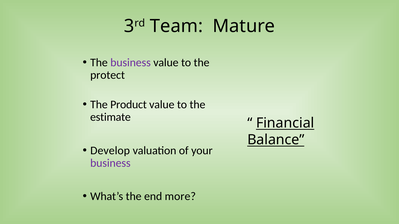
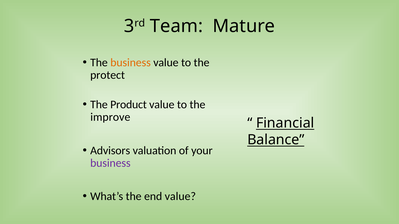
business colour: purple -> orange (131, 63)
estimate: estimate -> improve (110, 117)
Develop: Develop -> Advisors (110, 151)
end more: more -> value (180, 197)
